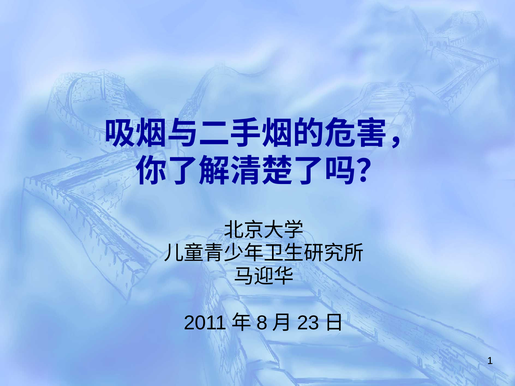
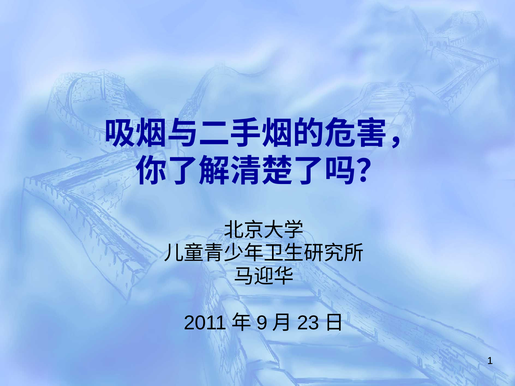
8: 8 -> 9 (262, 323)
